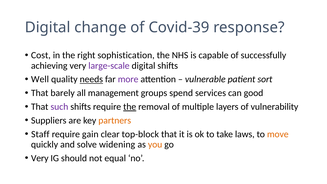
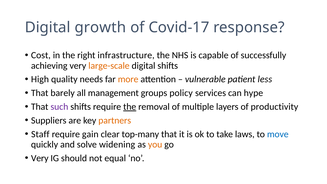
change: change -> growth (100, 27)
Covid-39: Covid-39 -> Covid-17 (179, 27)
sophistication: sophistication -> infrastructure (126, 55)
large-scale colour: purple -> orange (109, 66)
Well: Well -> High (40, 79)
needs underline: present -> none (91, 79)
more colour: purple -> orange (128, 79)
sort: sort -> less (265, 79)
spend: spend -> policy (181, 93)
good: good -> hype (253, 93)
vulnerability: vulnerability -> productivity (274, 107)
top-block: top-block -> top-many (140, 134)
move colour: orange -> blue (278, 134)
